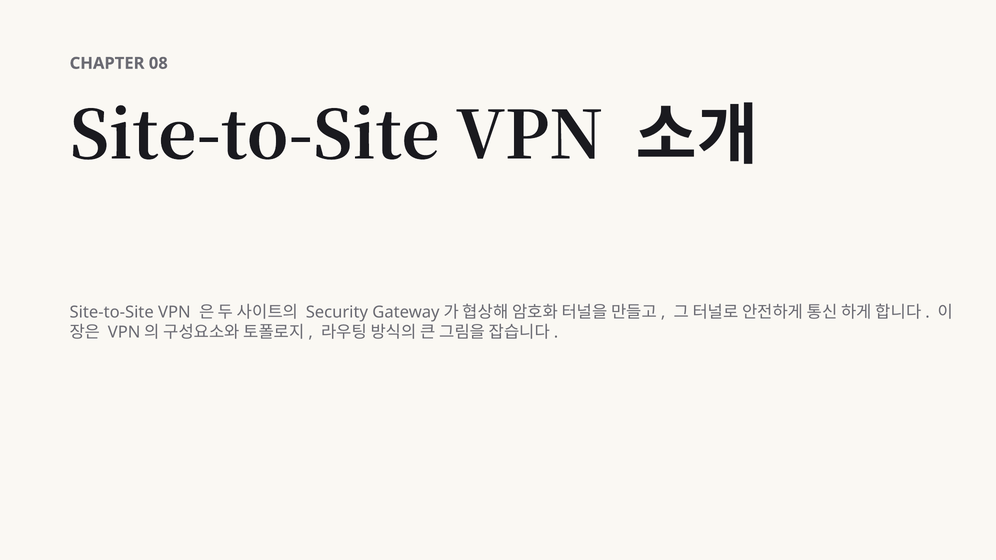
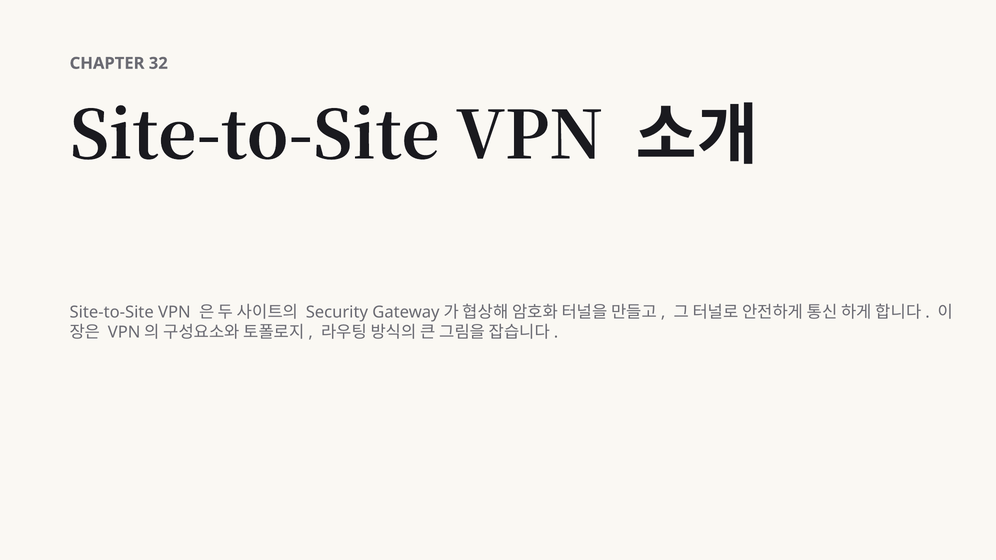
08: 08 -> 32 (158, 63)
